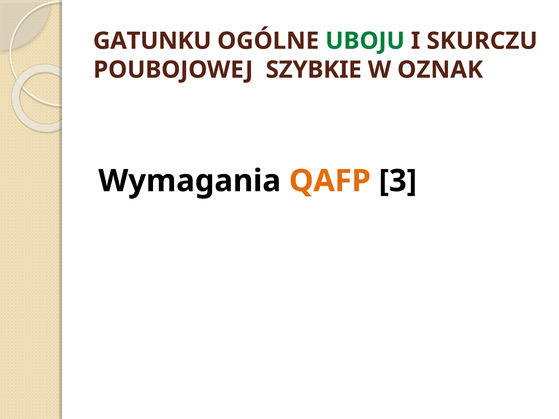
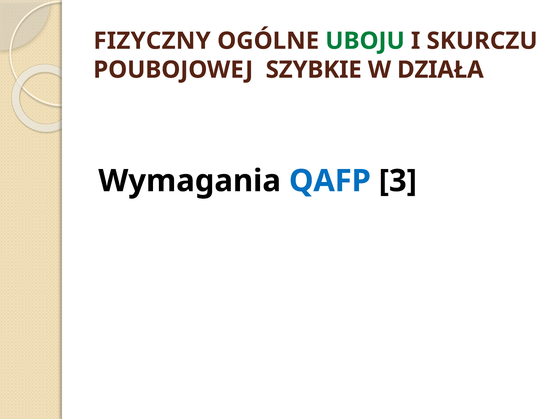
GATUNKU: GATUNKU -> FIZYCZNY (152, 41)
OZNAK: OZNAK -> DZIAŁA (440, 70)
QAFP colour: orange -> blue (330, 181)
